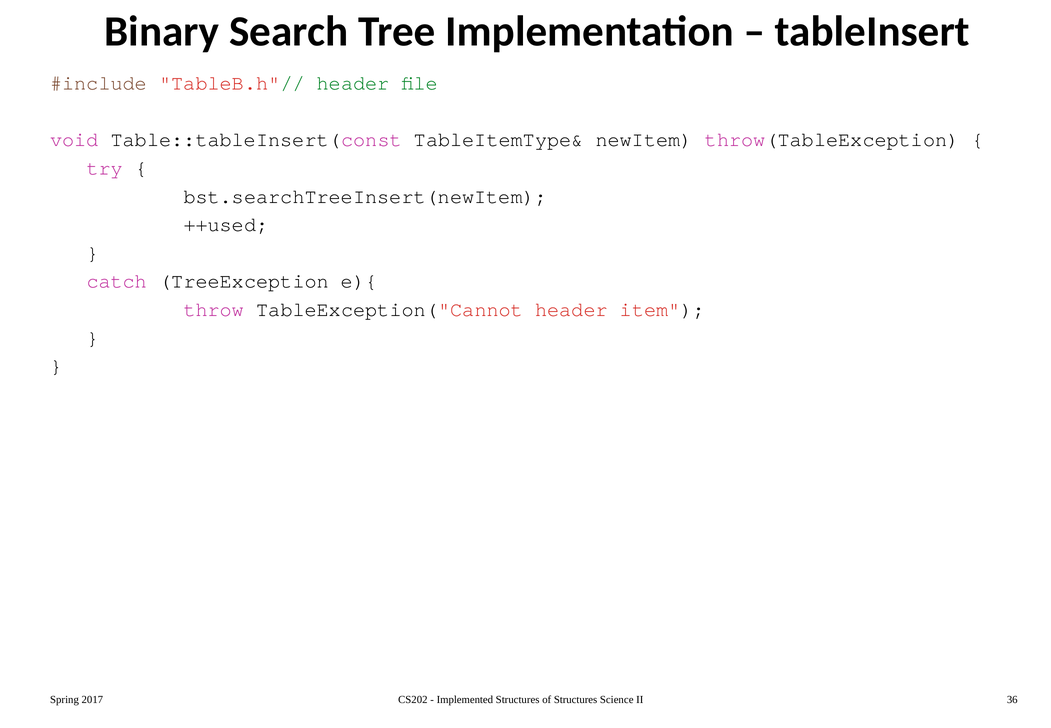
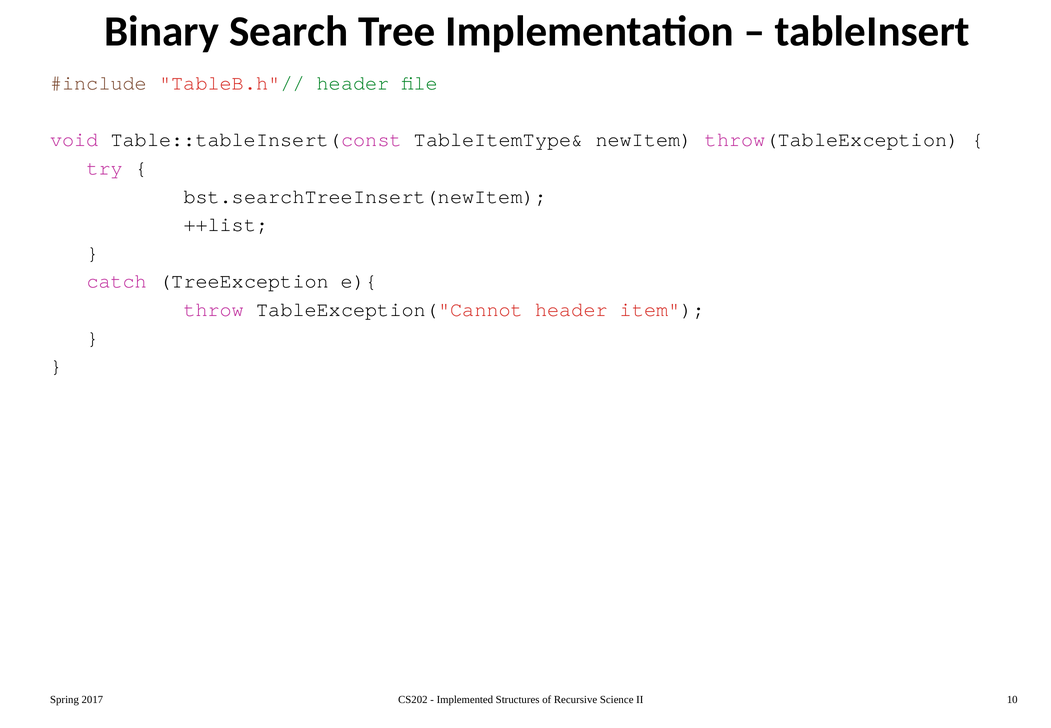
++used: ++used -> ++list (226, 225)
of Structures: Structures -> Recursive (576, 699)
36: 36 -> 10 (1012, 699)
